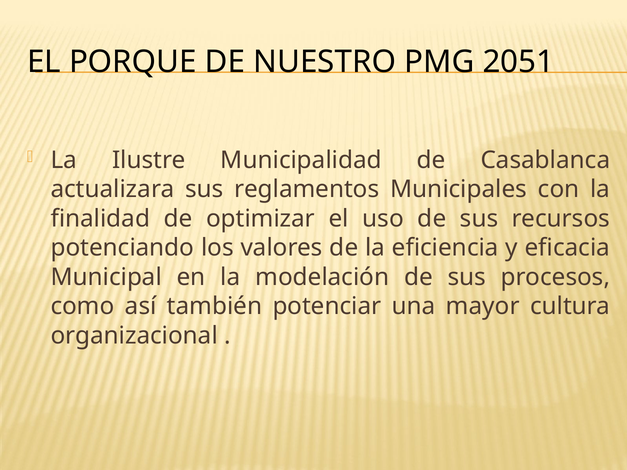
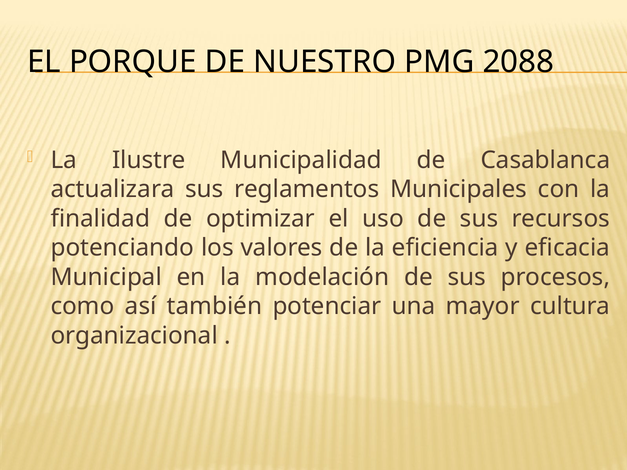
2051: 2051 -> 2088 (518, 62)
